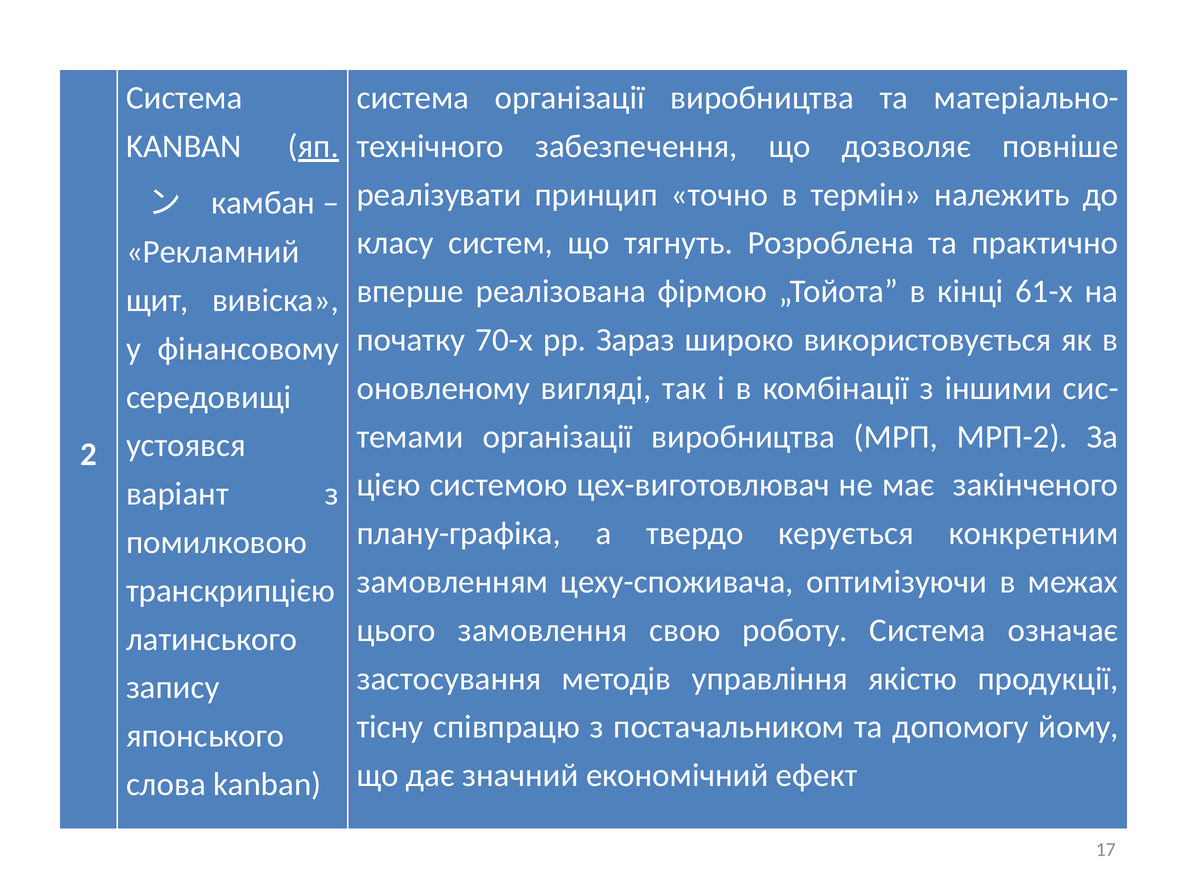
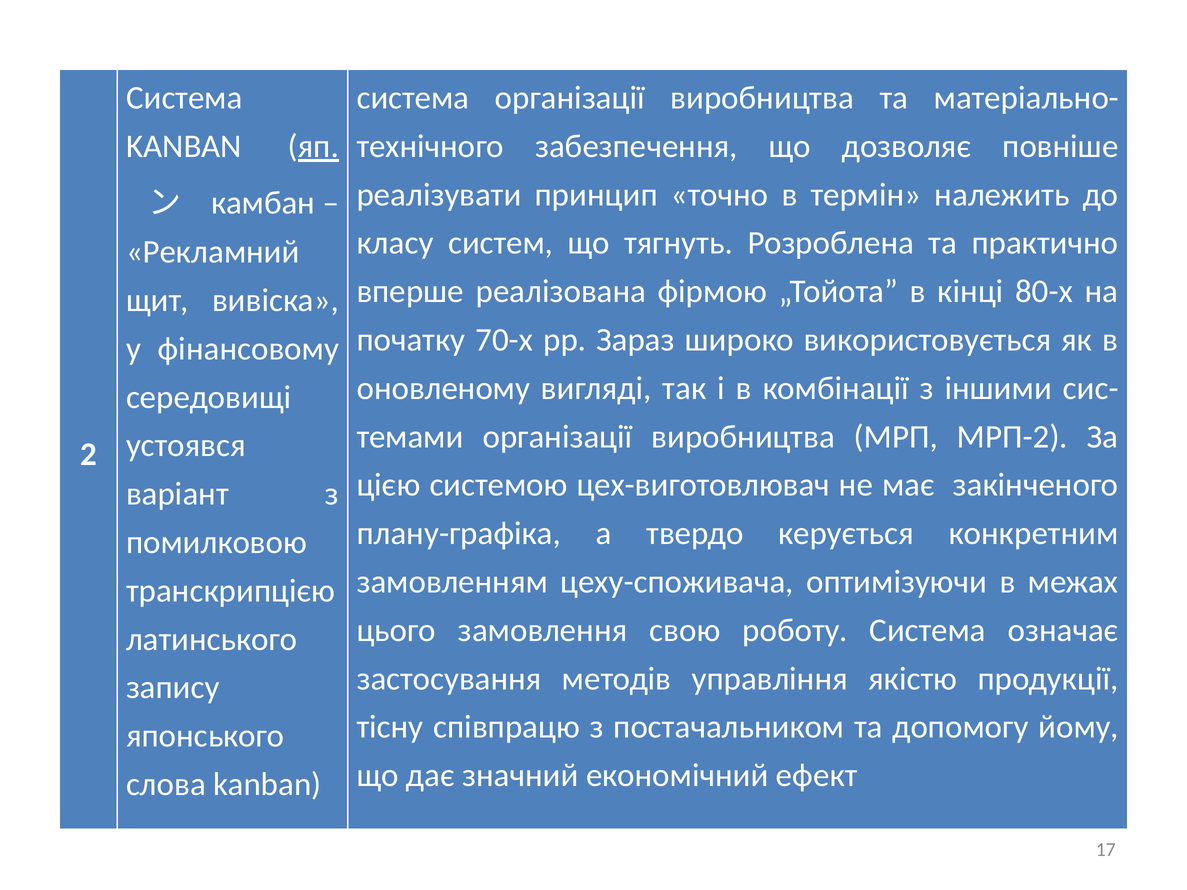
61-х: 61-х -> 80-х (1044, 292)
